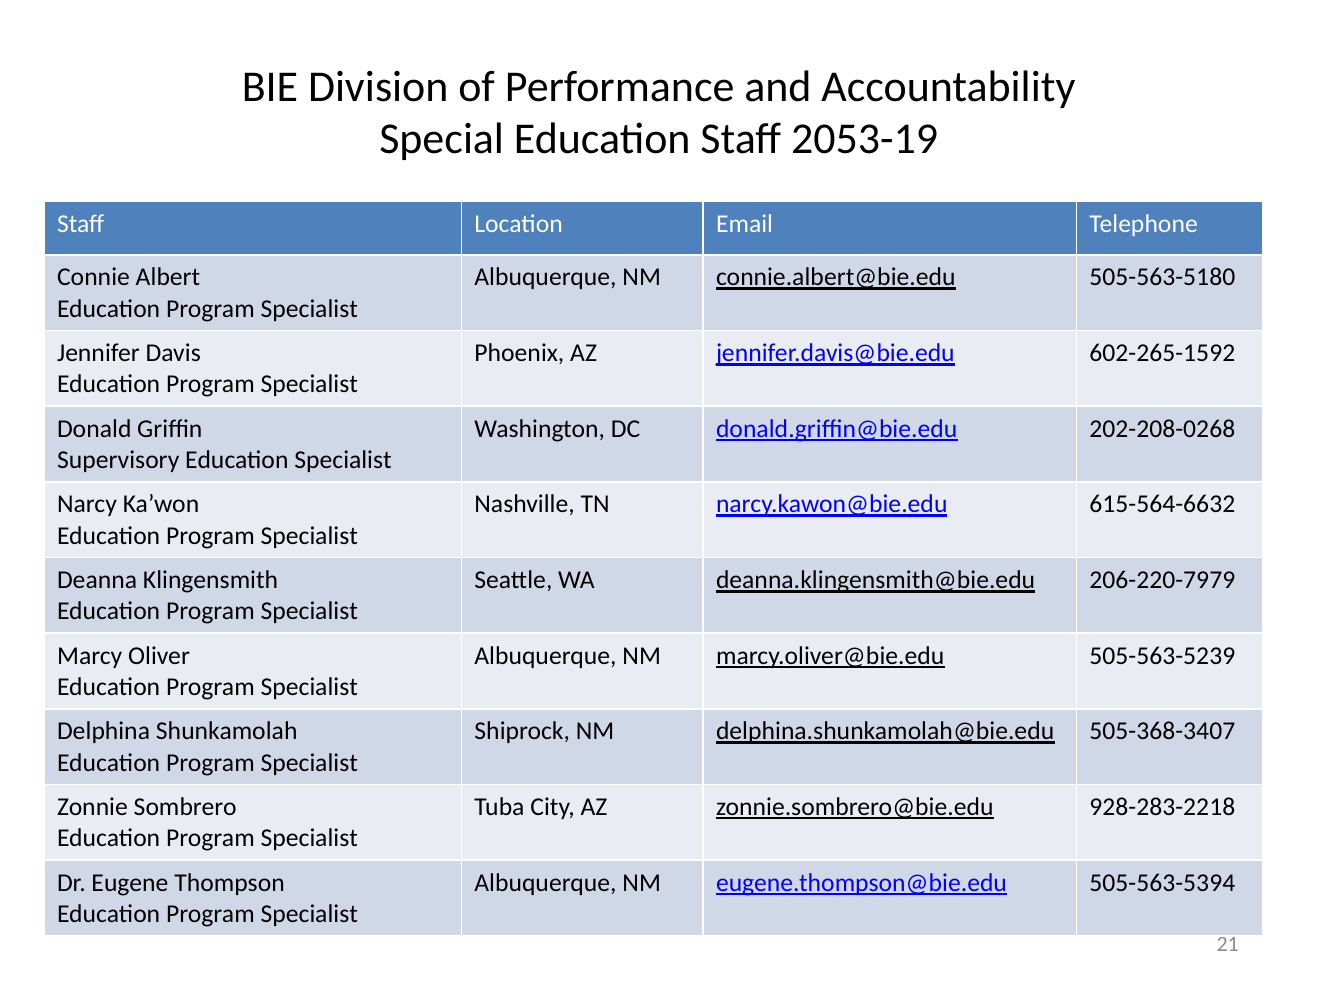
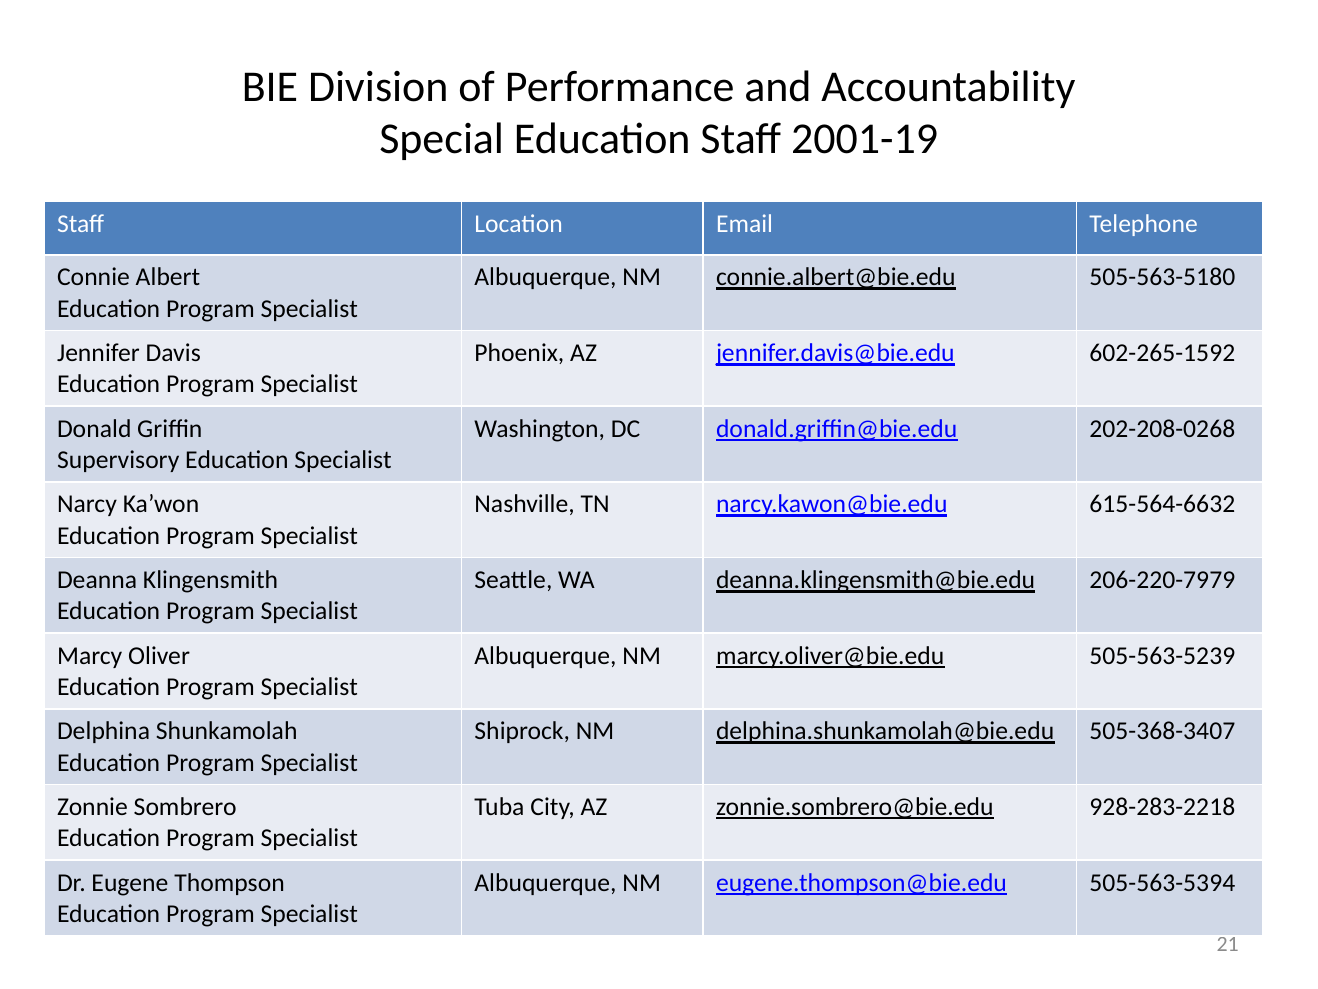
2053-19: 2053-19 -> 2001-19 (865, 139)
